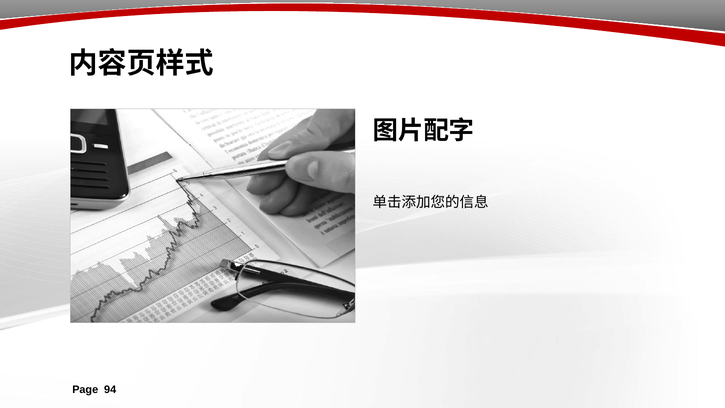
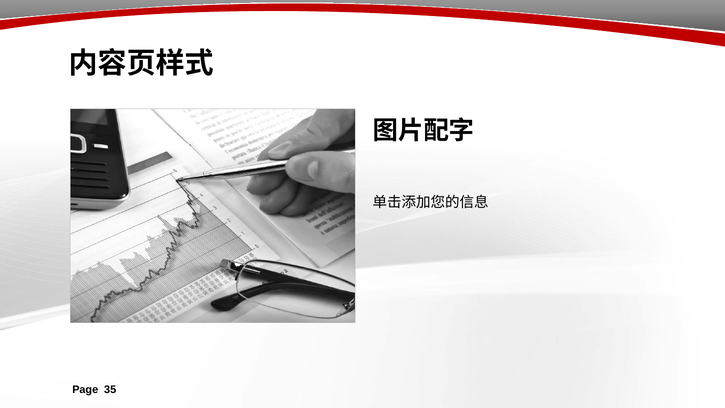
94: 94 -> 35 (110, 390)
